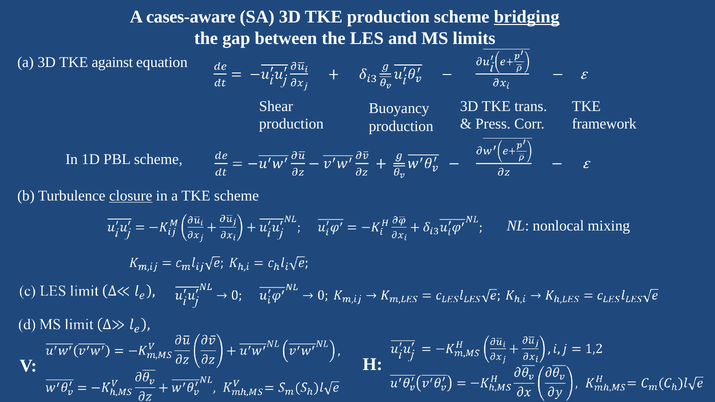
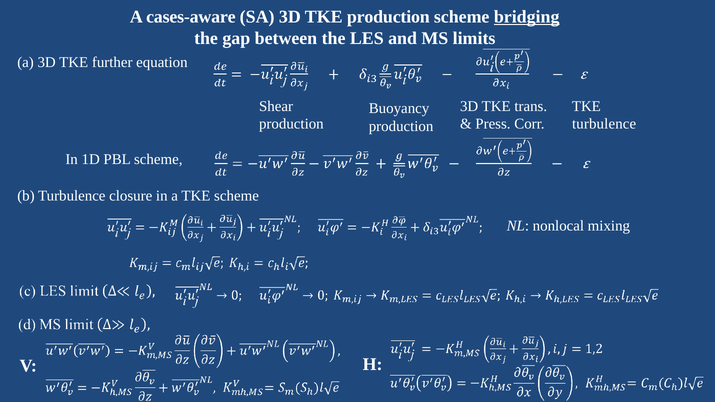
against: against -> further (112, 62)
framework: framework -> turbulence (604, 124)
closure underline: present -> none (131, 196)
